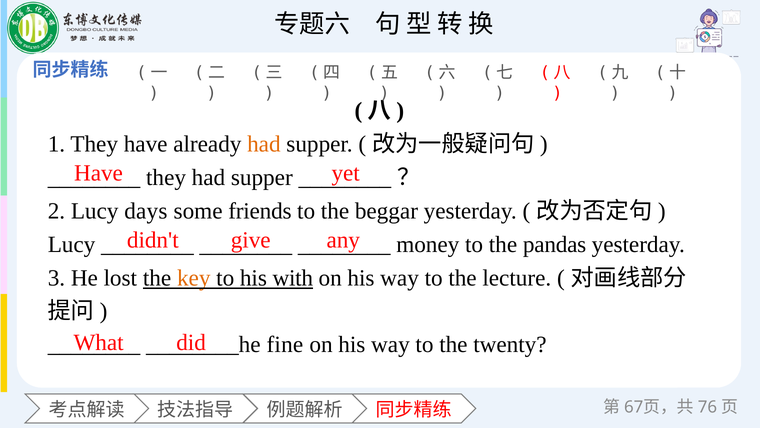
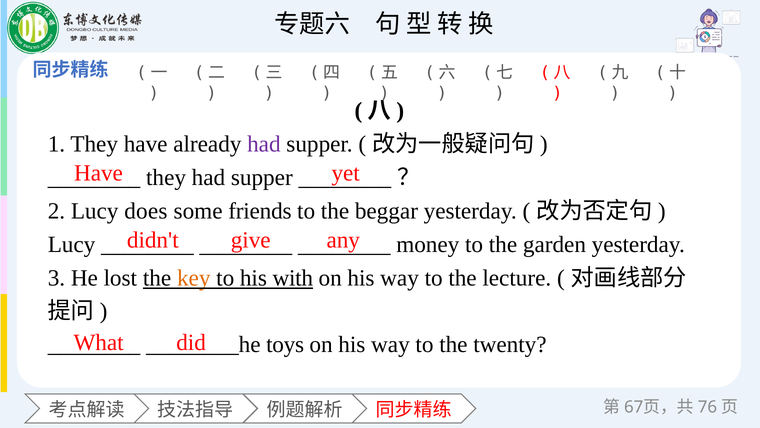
had colour: orange -> purple (264, 144)
days: days -> does (146, 211)
pandas: pandas -> garden (554, 244)
fine: fine -> toys (285, 344)
